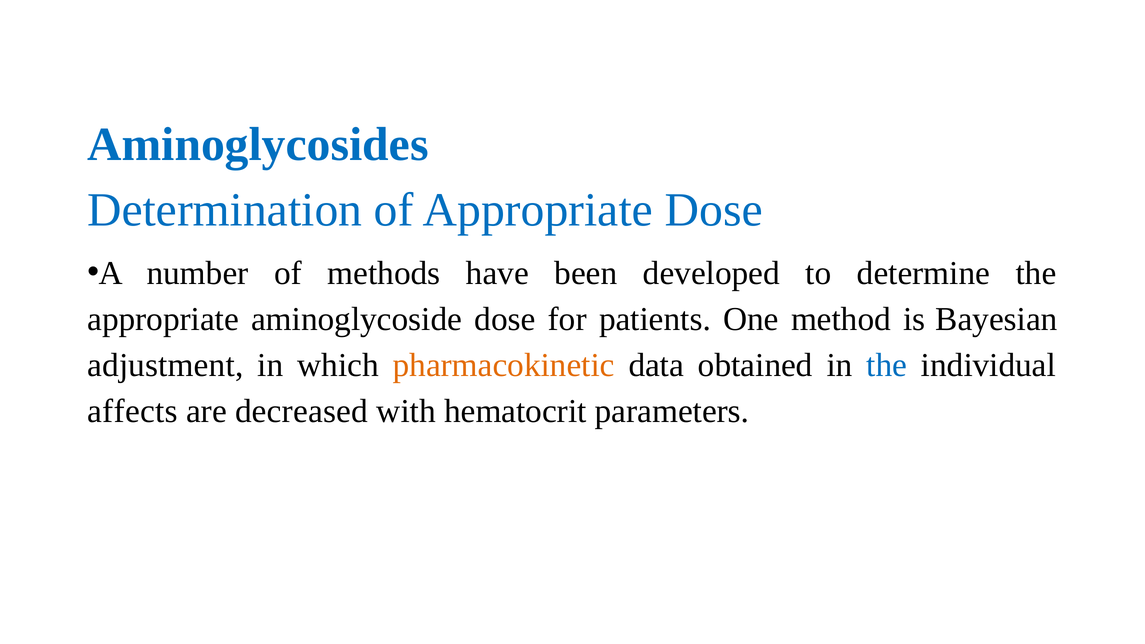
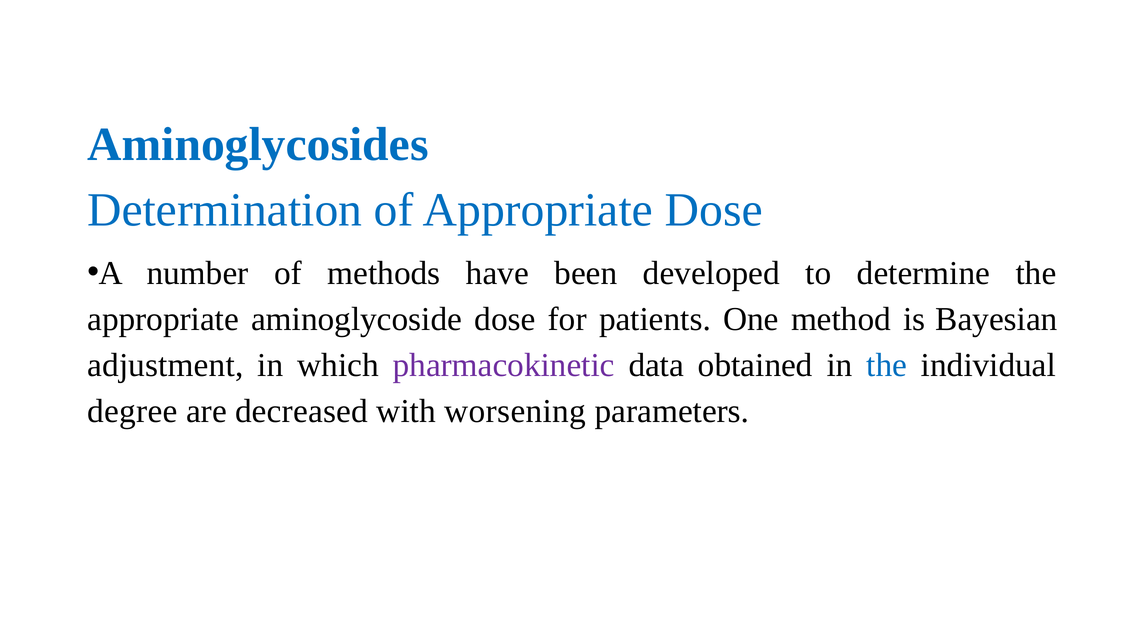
pharmacokinetic colour: orange -> purple (504, 365)
affects: affects -> degree (132, 411)
hematocrit: hematocrit -> worsening (515, 411)
